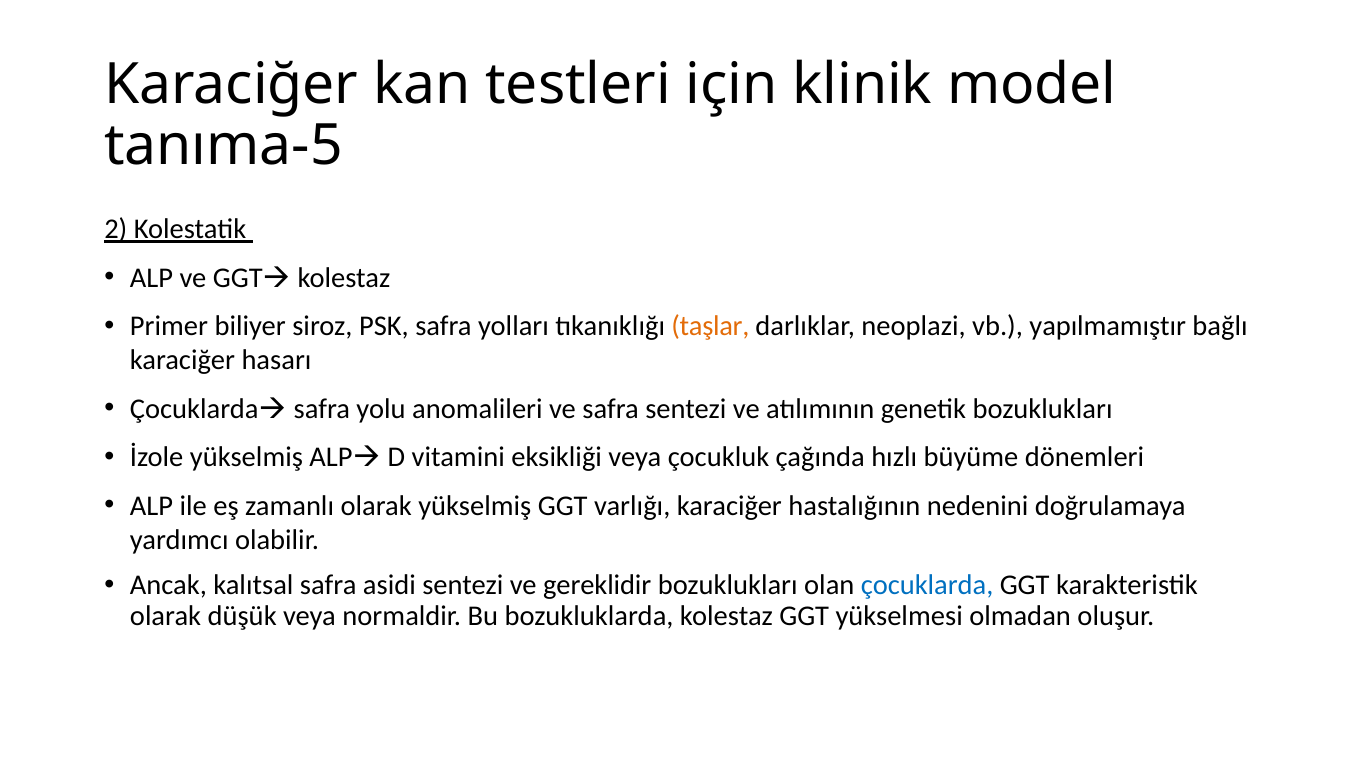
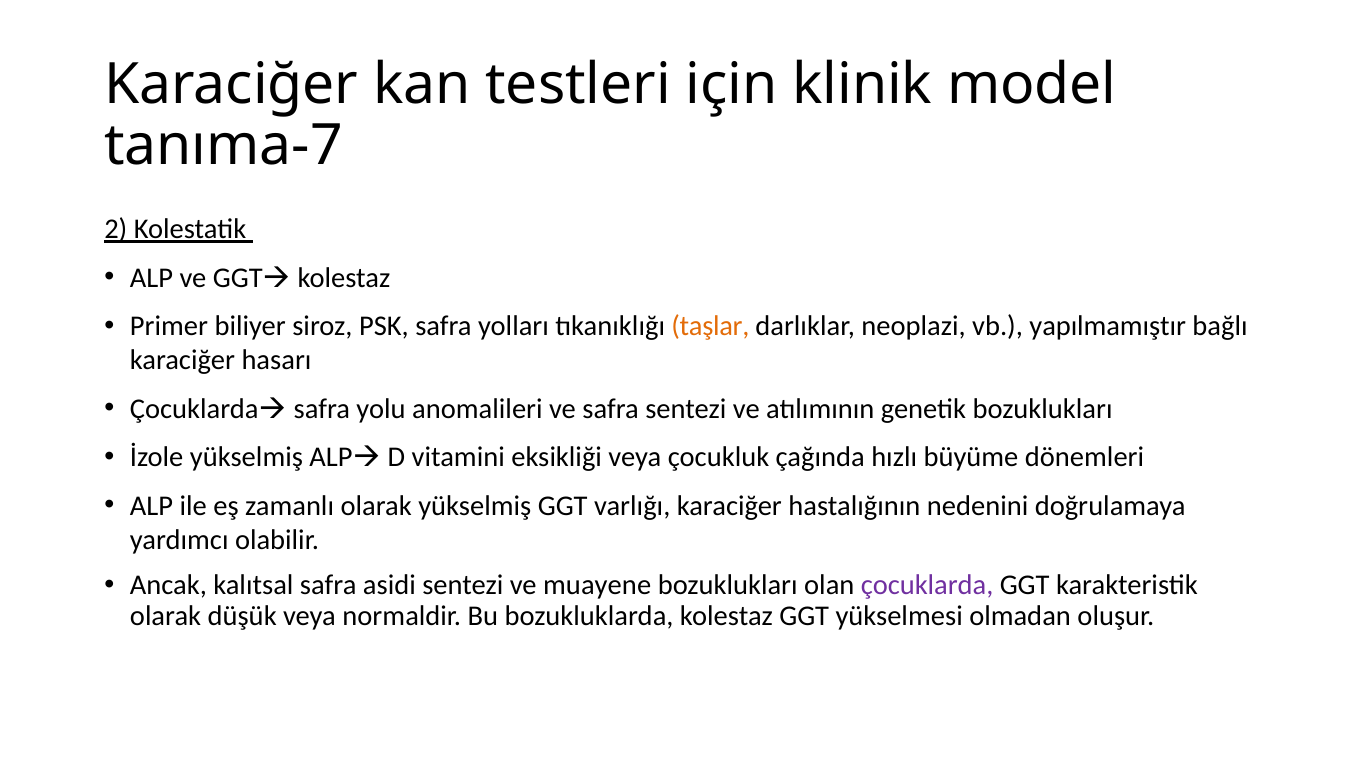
tanıma-5: tanıma-5 -> tanıma-7 (223, 146)
gereklidir: gereklidir -> muayene (597, 584)
çocuklarda colour: blue -> purple (927, 584)
